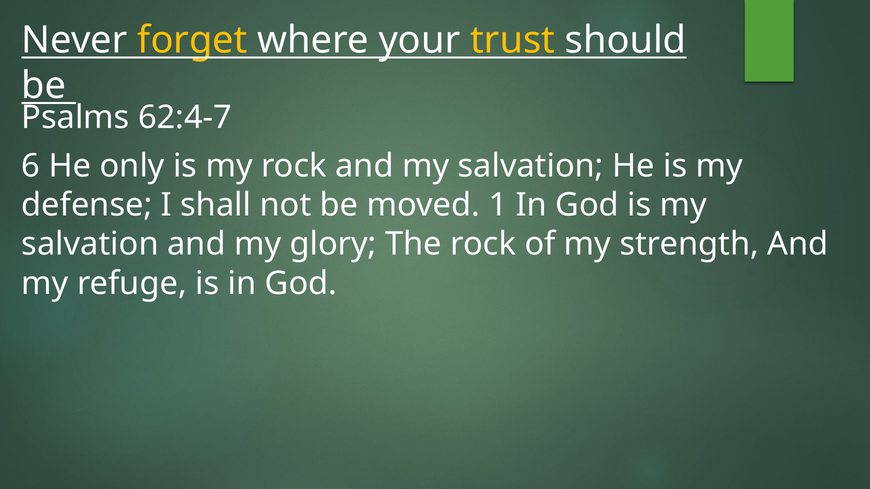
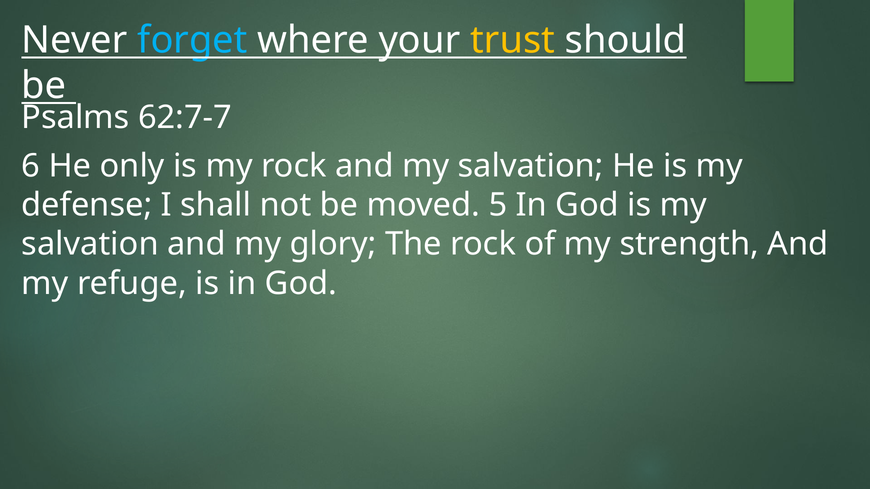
forget colour: yellow -> light blue (193, 40)
62:4-7: 62:4-7 -> 62:7-7 (185, 118)
1: 1 -> 5 (498, 205)
